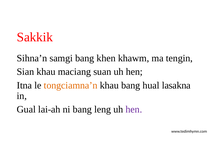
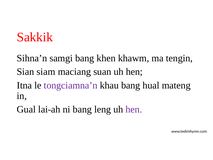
Sian khau: khau -> siam (46, 72)
tongciamna’n colour: orange -> purple (71, 85)
lasakna: lasakna -> mateng (176, 85)
